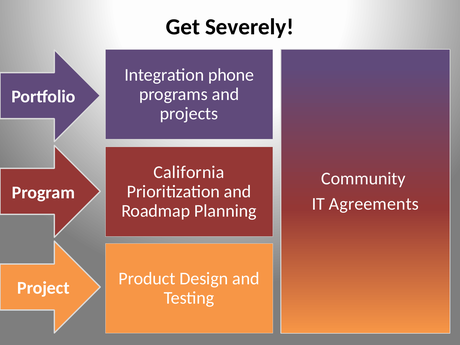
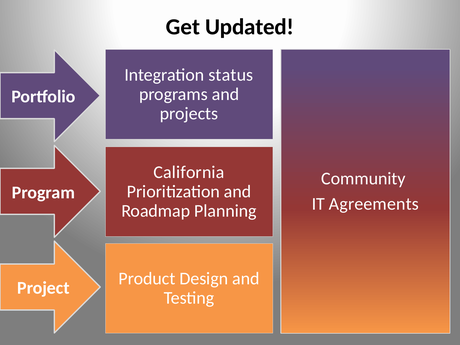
Severely: Severely -> Updated (250, 27)
phone: phone -> status (231, 75)
